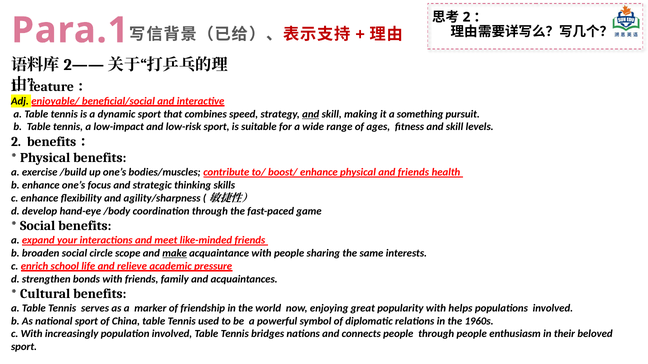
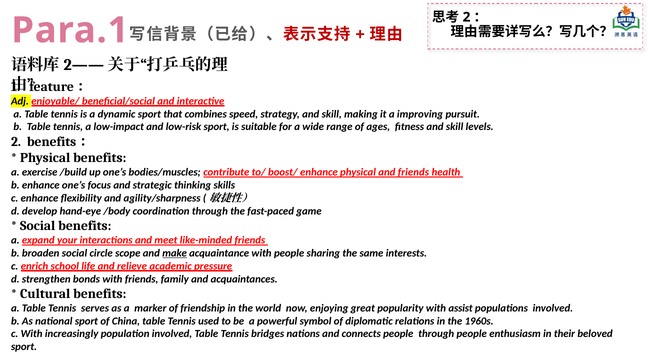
and underline: present -> none (311, 114)
something: something -> improving (420, 114)
helps: helps -> assist (461, 308)
